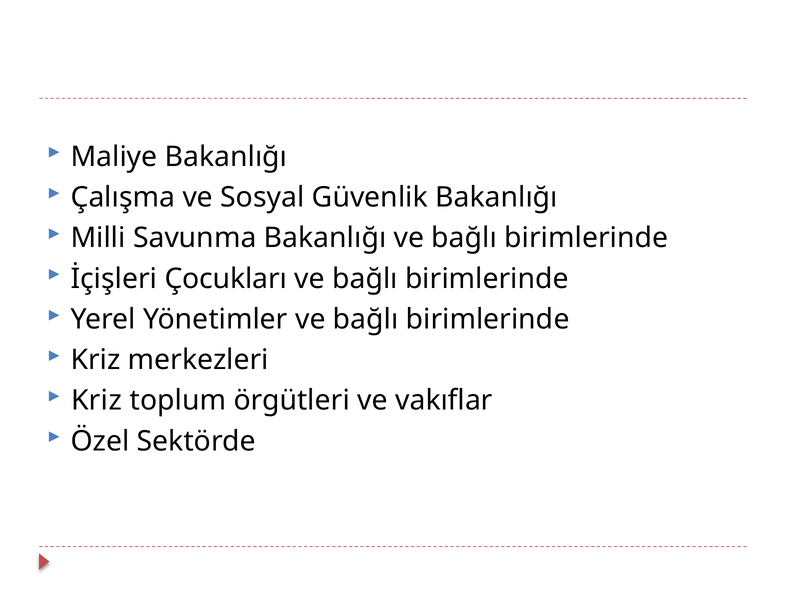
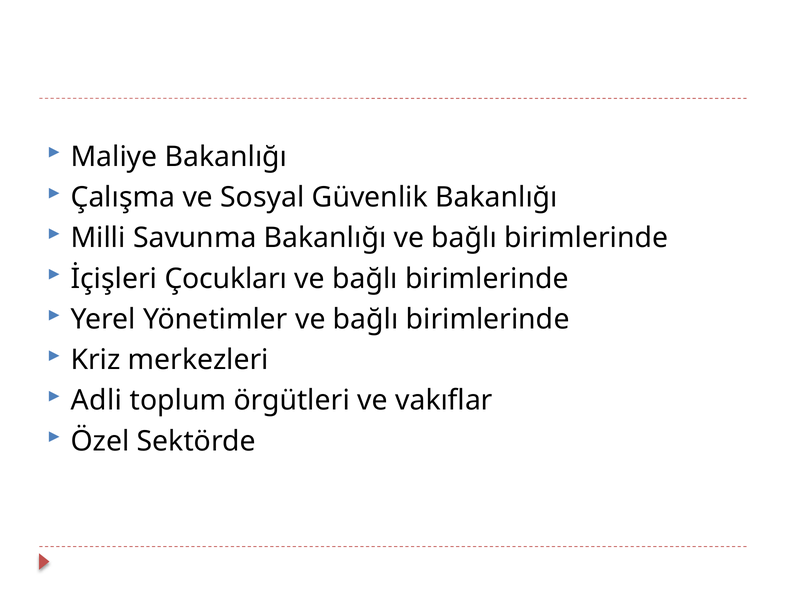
Kriz: Kriz -> Adli (96, 400)
